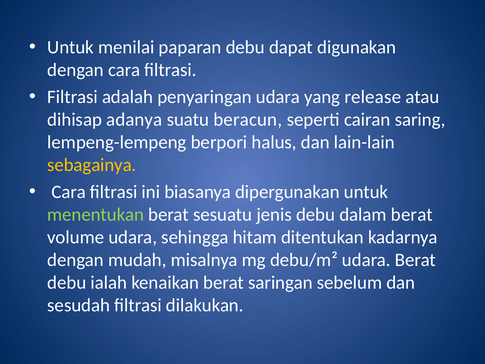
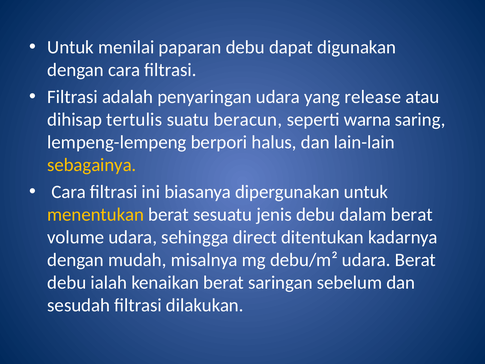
adanya: adanya -> tertulis (134, 120)
cairan: cairan -> warna (367, 120)
menentukan colour: light green -> yellow (96, 215)
hitam: hitam -> direct (255, 237)
